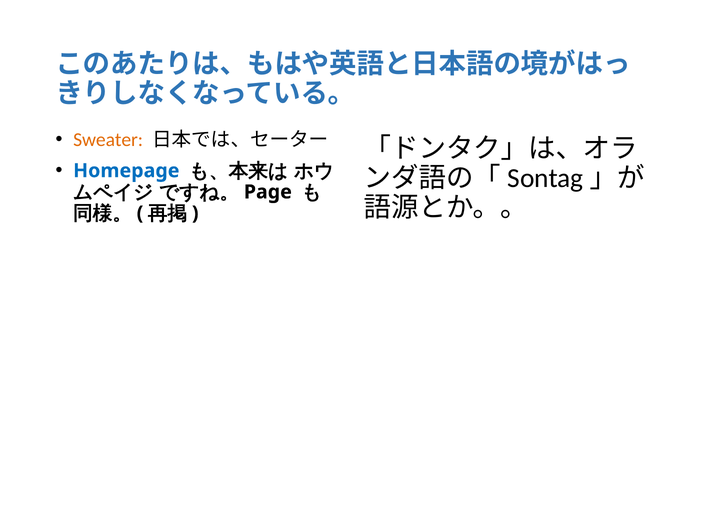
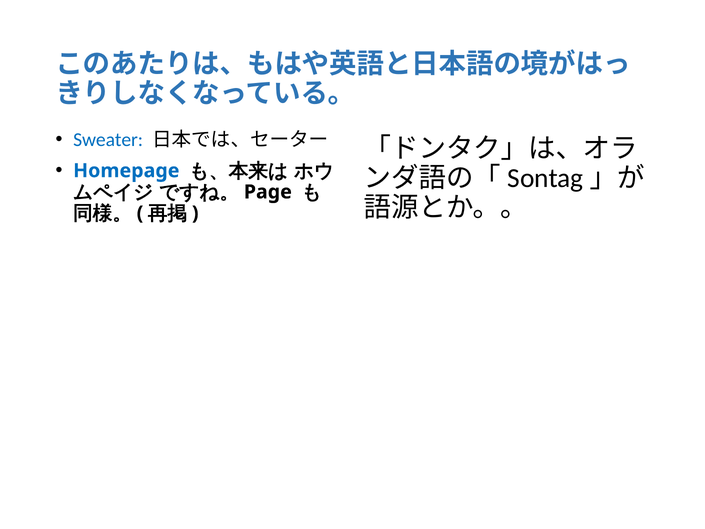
Sweater colour: orange -> blue (108, 140)
